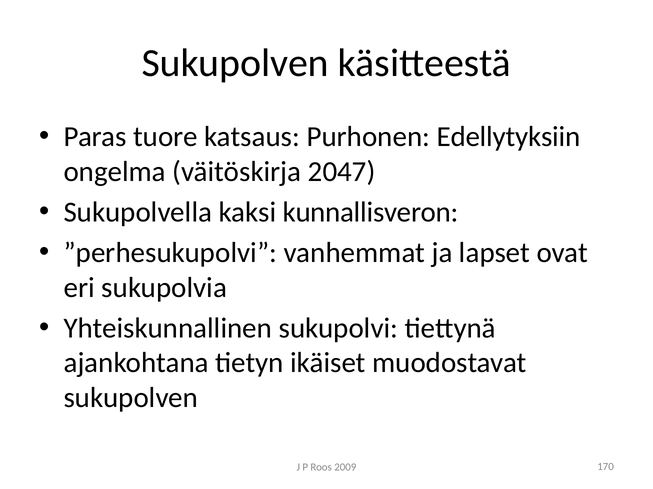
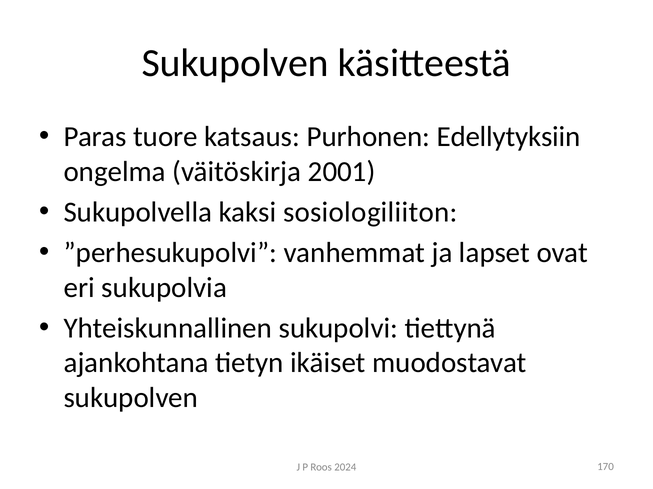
2047: 2047 -> 2001 (342, 172)
kunnallisveron: kunnallisveron -> sosiologiliiton (370, 212)
2009: 2009 -> 2024 (345, 468)
